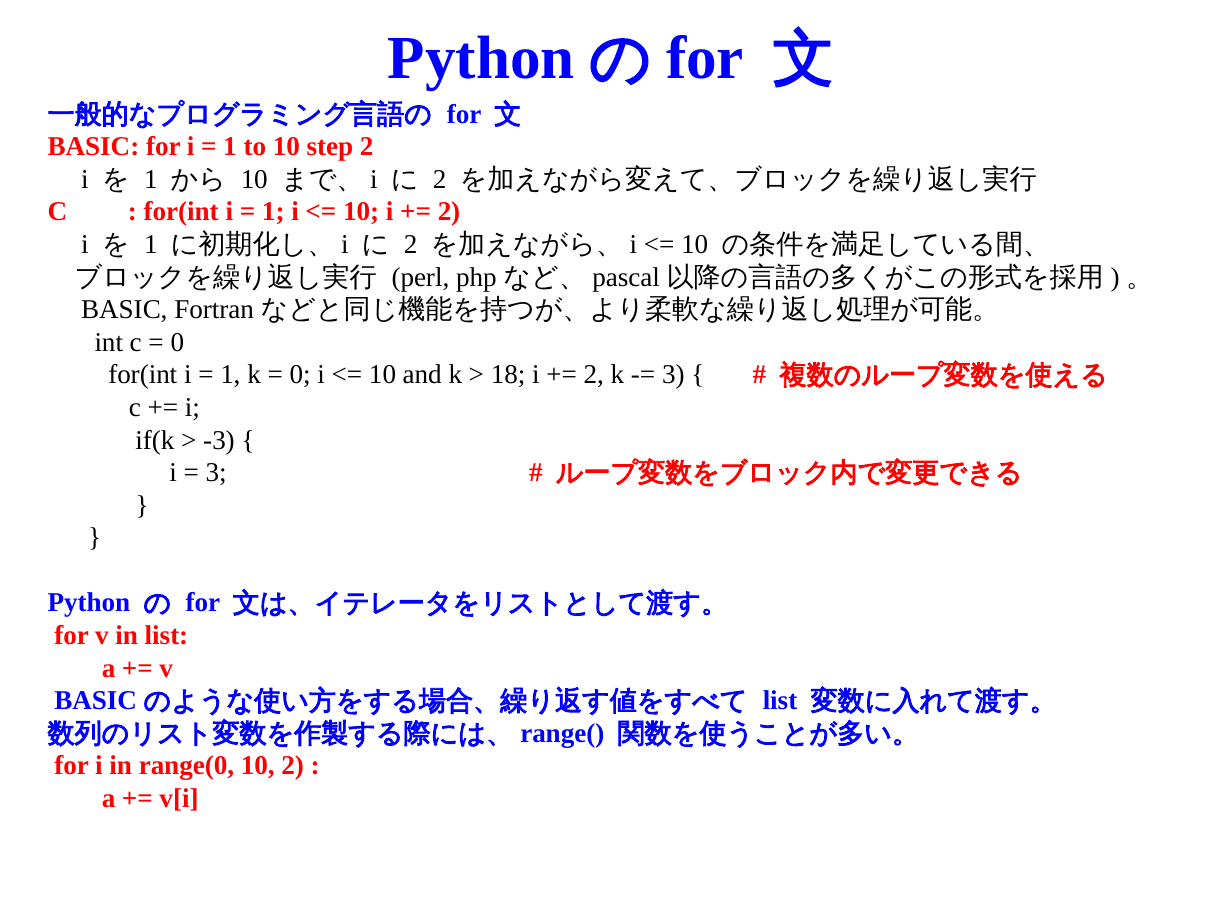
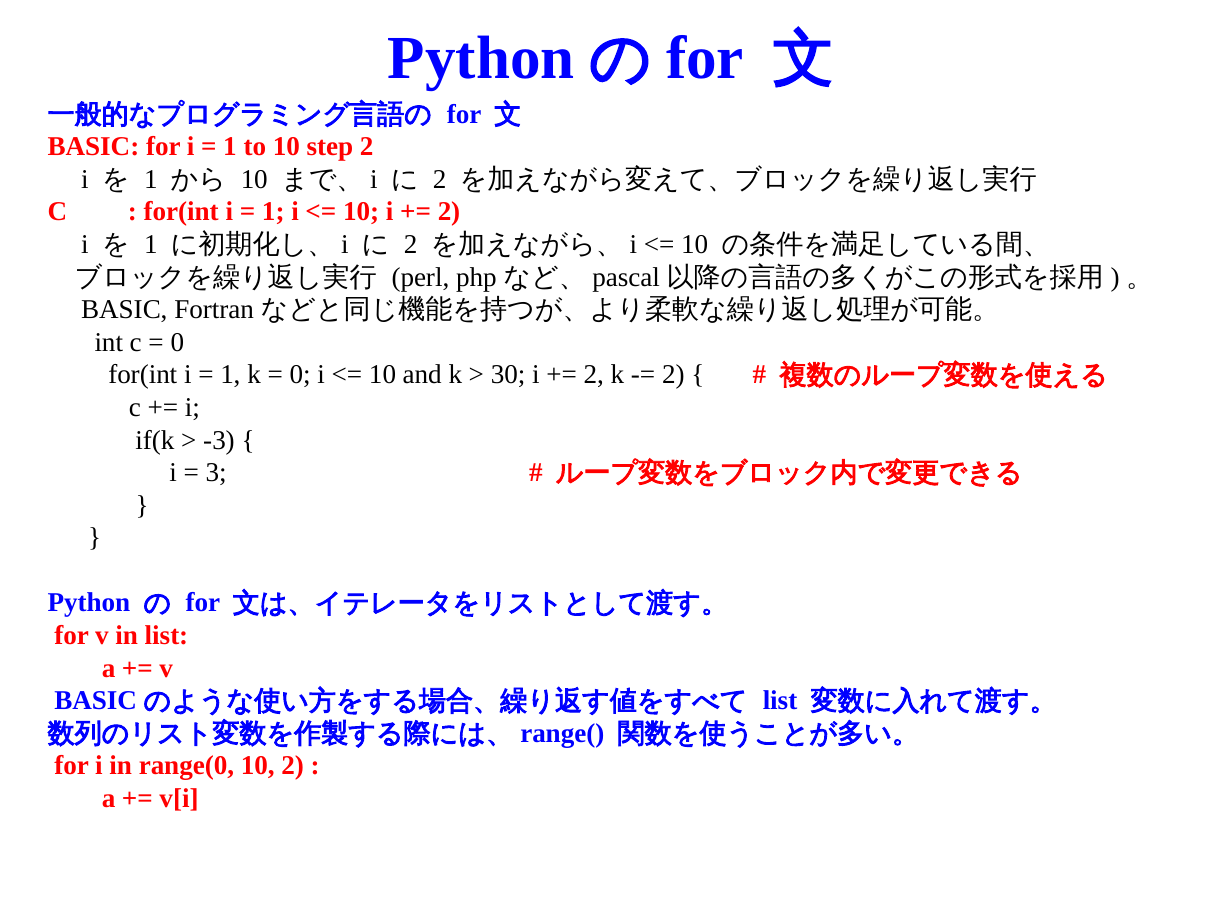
18: 18 -> 30 (508, 375)
3: 3 -> 2 (673, 375)
